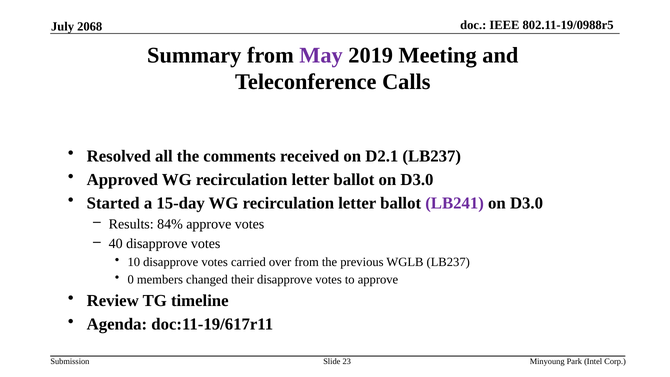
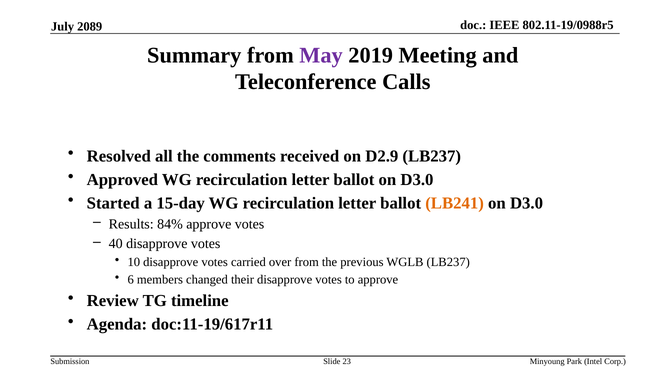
2068: 2068 -> 2089 (90, 27)
D2.1: D2.1 -> D2.9 (382, 156)
LB241 colour: purple -> orange (455, 203)
0: 0 -> 6 (131, 280)
